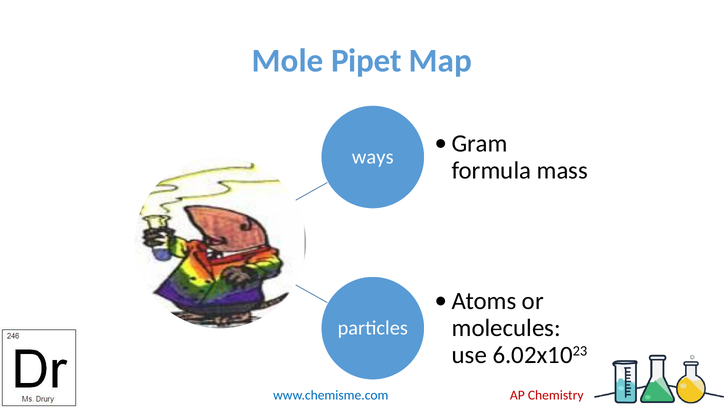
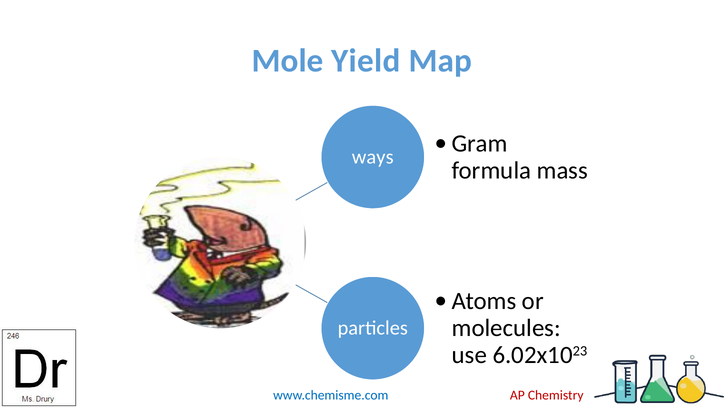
Pipet: Pipet -> Yield (366, 61)
